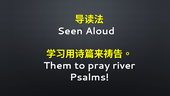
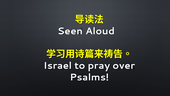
Them: Them -> Israel (58, 65)
river: river -> over (124, 65)
